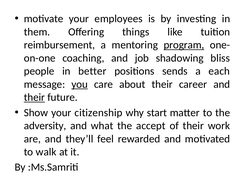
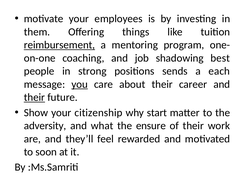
reimbursement underline: none -> present (59, 45)
program underline: present -> none (184, 45)
bliss: bliss -> best (220, 58)
better: better -> strong (92, 71)
accept: accept -> ensure (151, 126)
walk: walk -> soon (46, 152)
